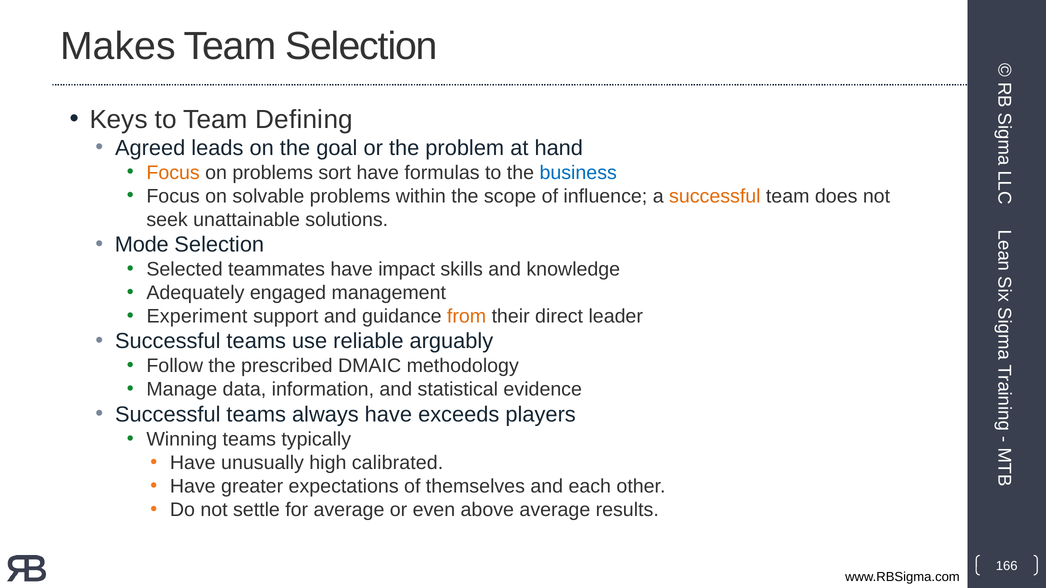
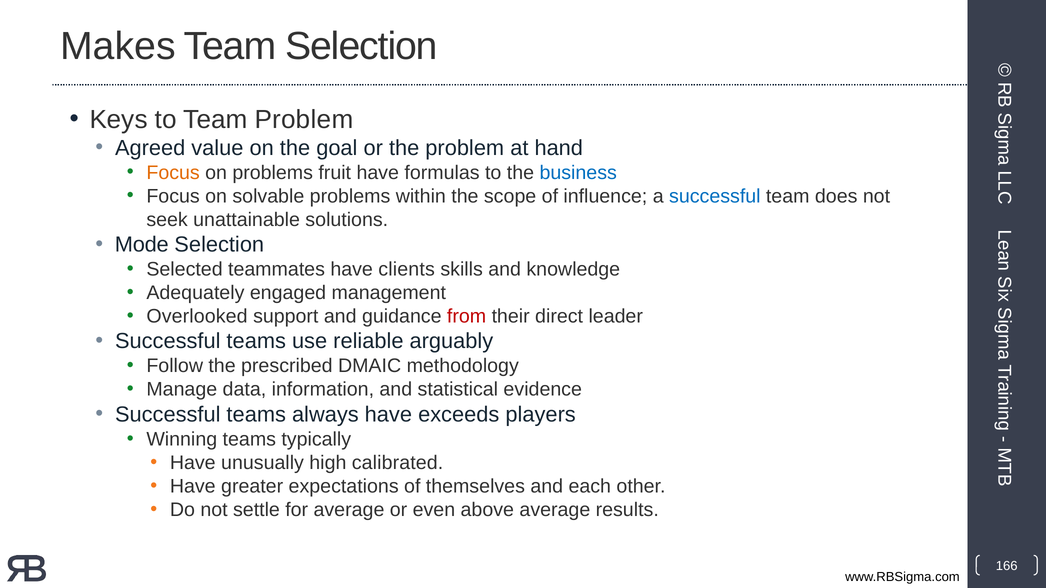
Team Defining: Defining -> Problem (304, 120)
leads: leads -> value (217, 148)
sort: sort -> fruit (335, 173)
successful colour: orange -> blue (715, 196)
impact: impact -> clients (407, 269)
Experiment: Experiment -> Overlooked (197, 316)
from colour: orange -> red (467, 316)
